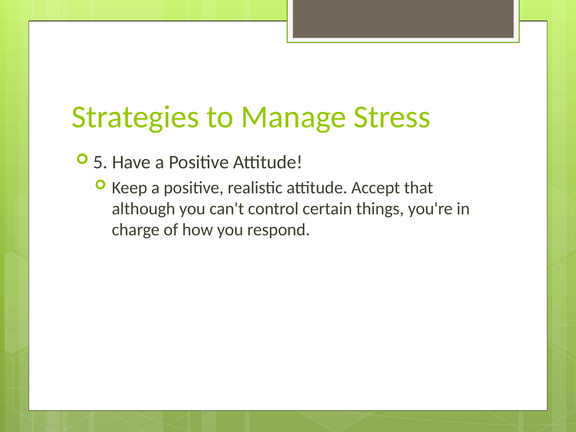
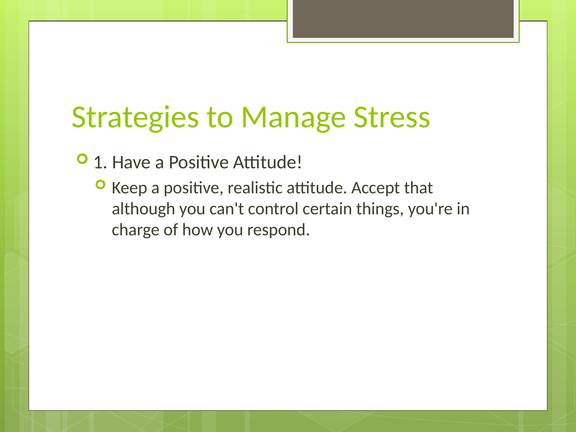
5: 5 -> 1 (100, 162)
